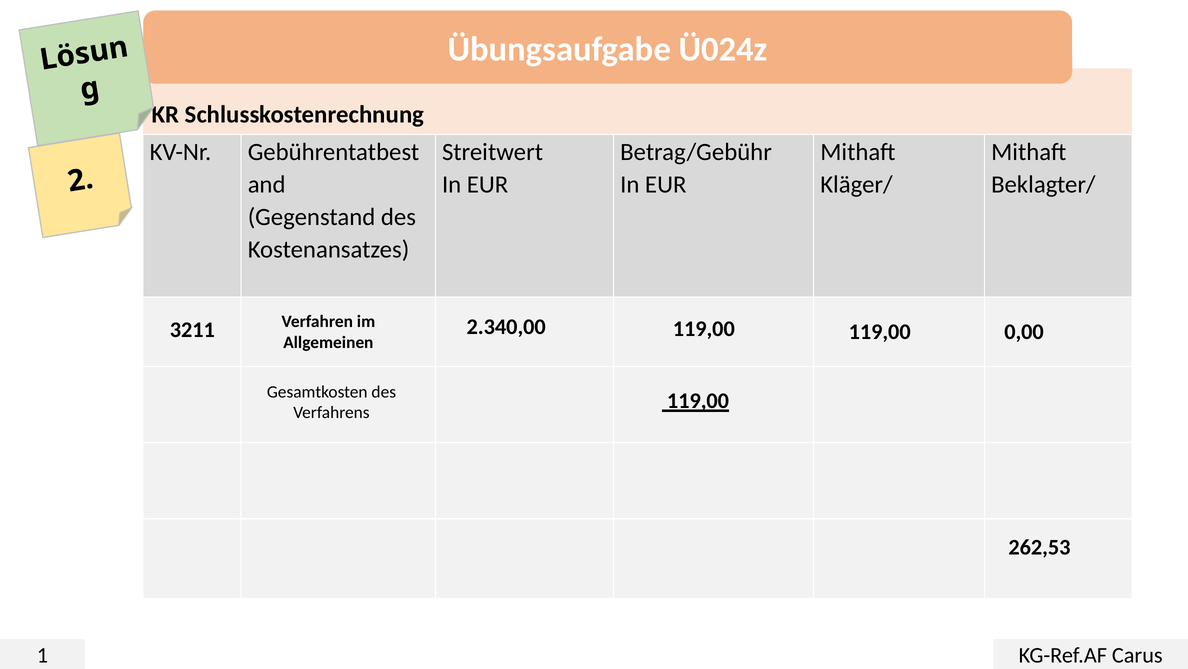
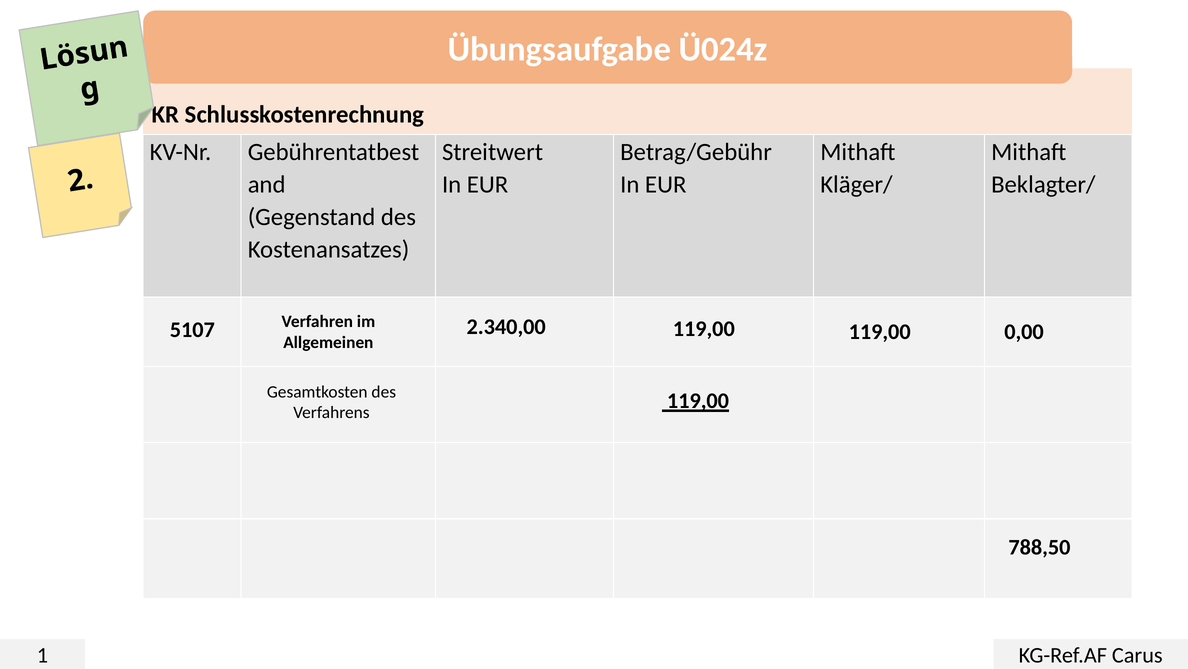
3211: 3211 -> 5107 (192, 330)
262,53: 262,53 -> 788,50 (1039, 547)
